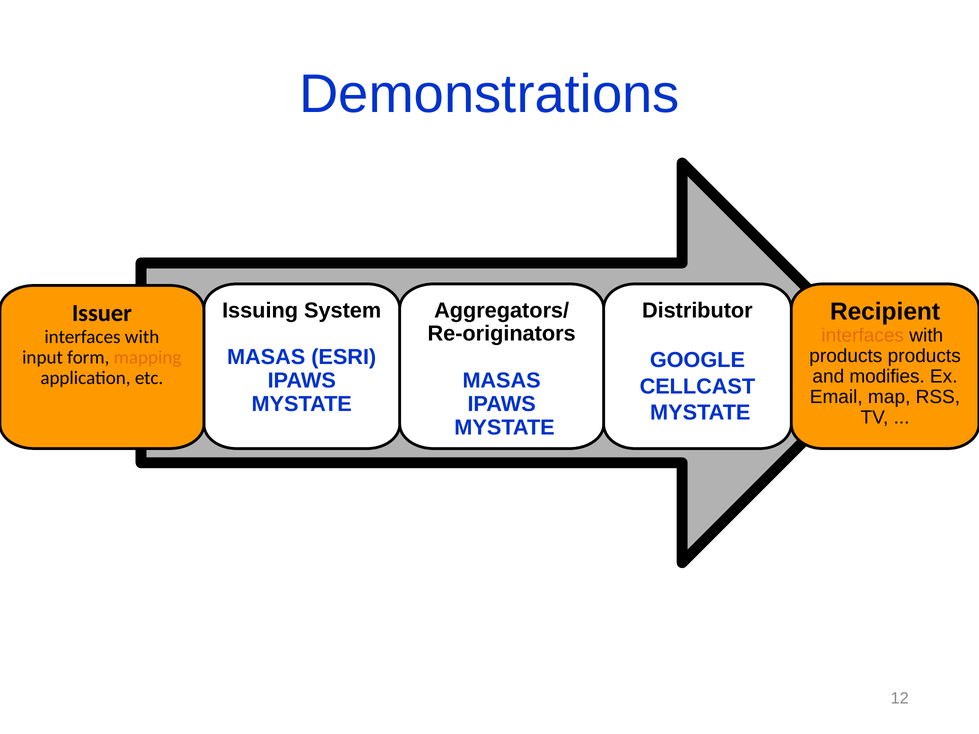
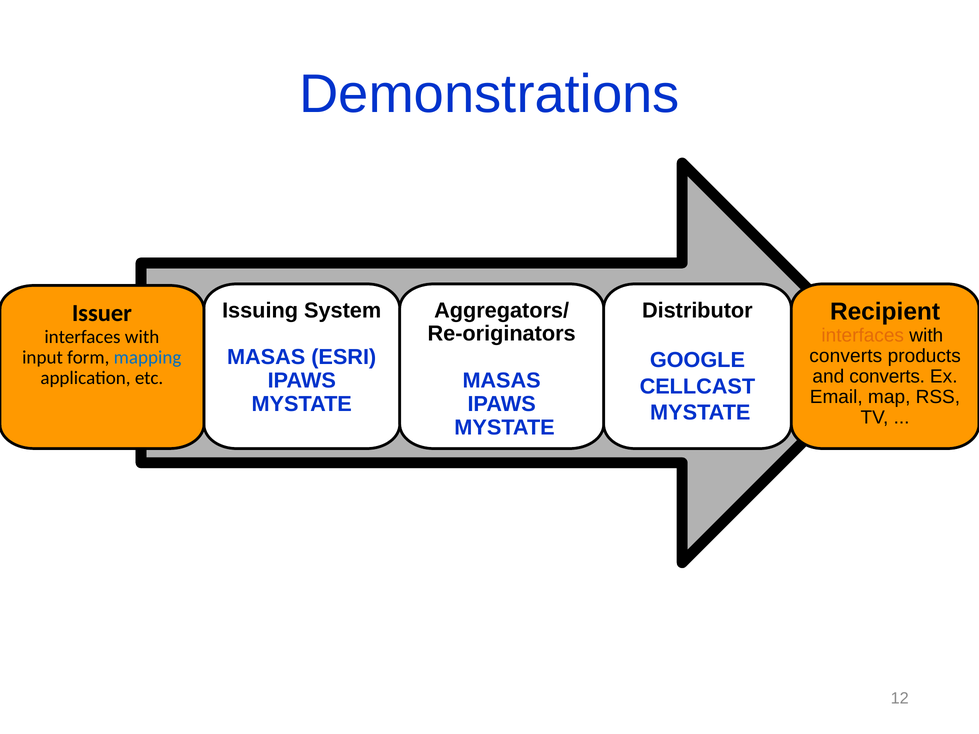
products: products -> converts (846, 356)
mapping colour: orange -> blue (148, 358)
and modifies: modifies -> converts (887, 377)
